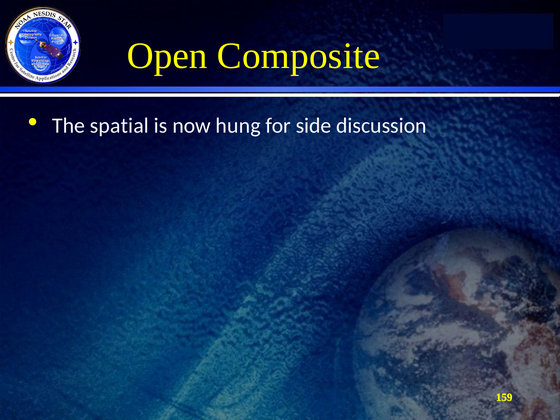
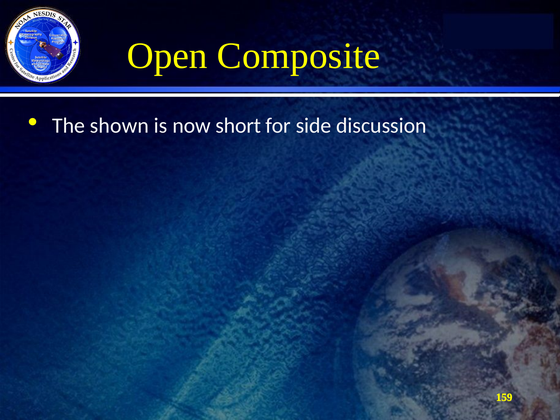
spatial: spatial -> shown (119, 126)
hung: hung -> short (238, 126)
